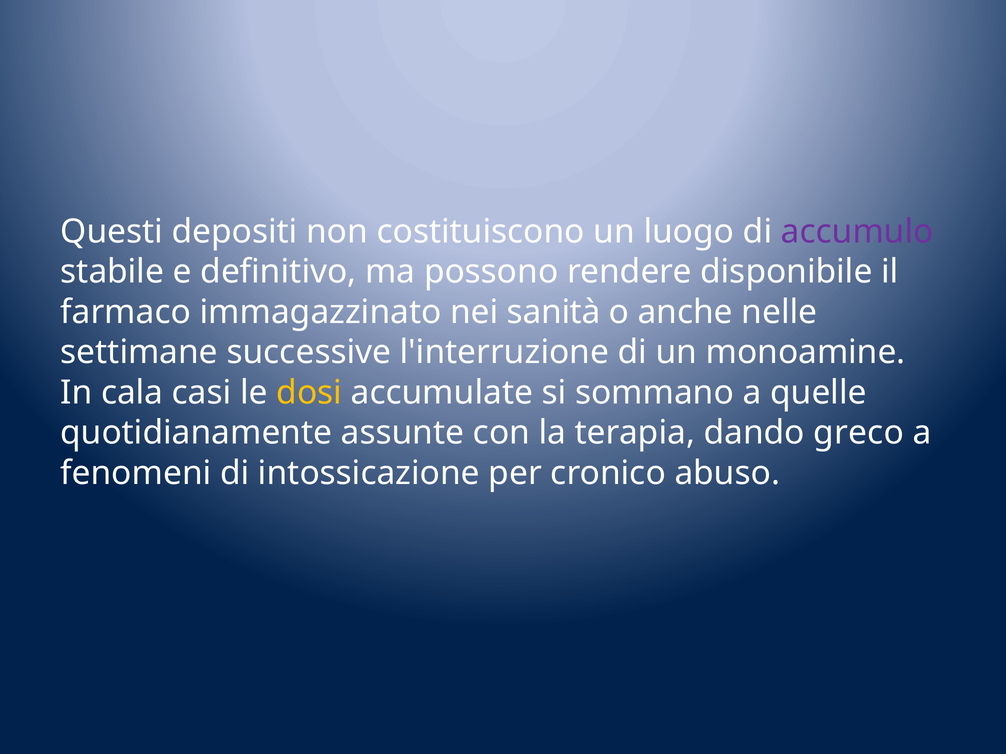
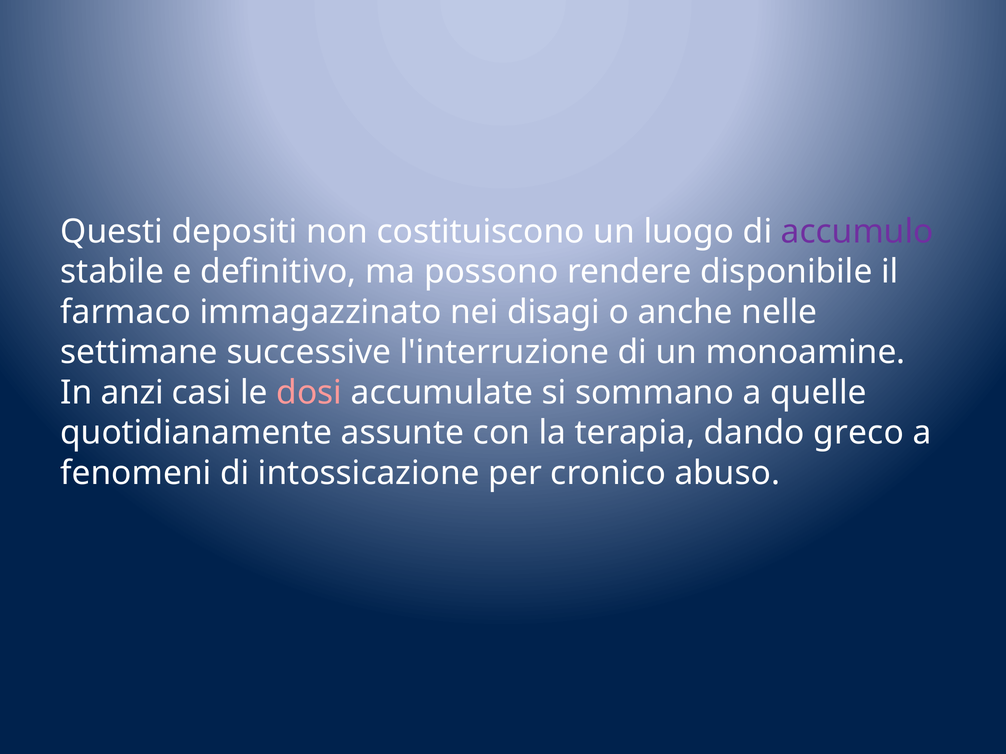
sanità: sanità -> disagi (554, 312)
cala: cala -> anzi (132, 393)
dosi colour: yellow -> pink (309, 393)
